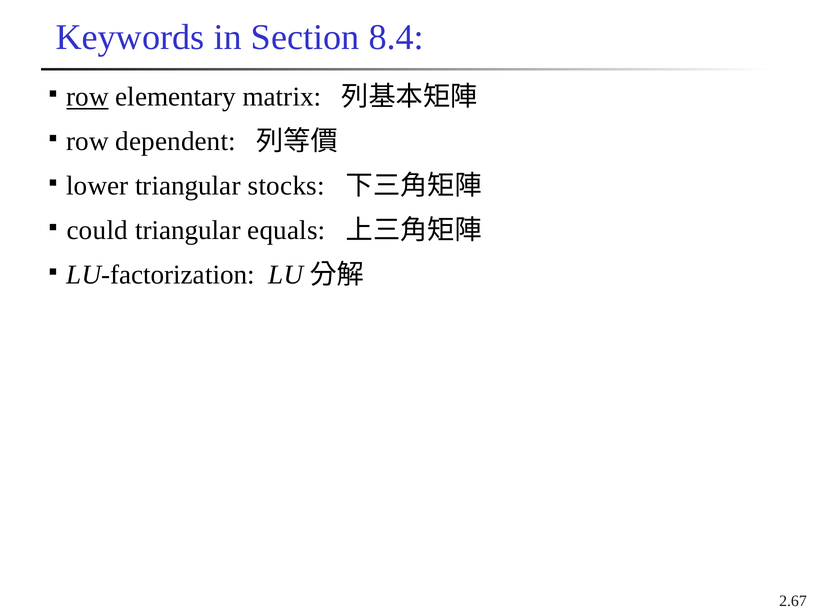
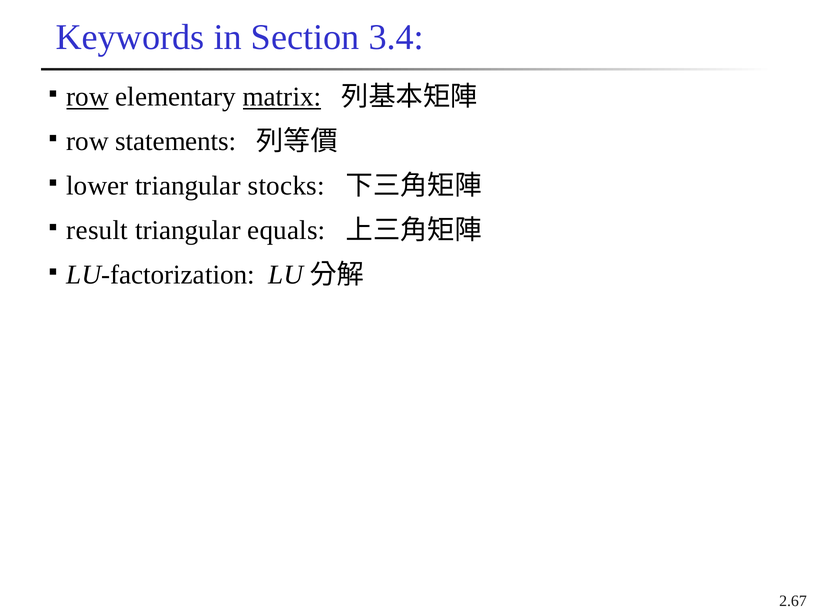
8.4: 8.4 -> 3.4 (396, 37)
matrix underline: none -> present (282, 97)
dependent: dependent -> statements (176, 141)
could: could -> result (97, 231)
